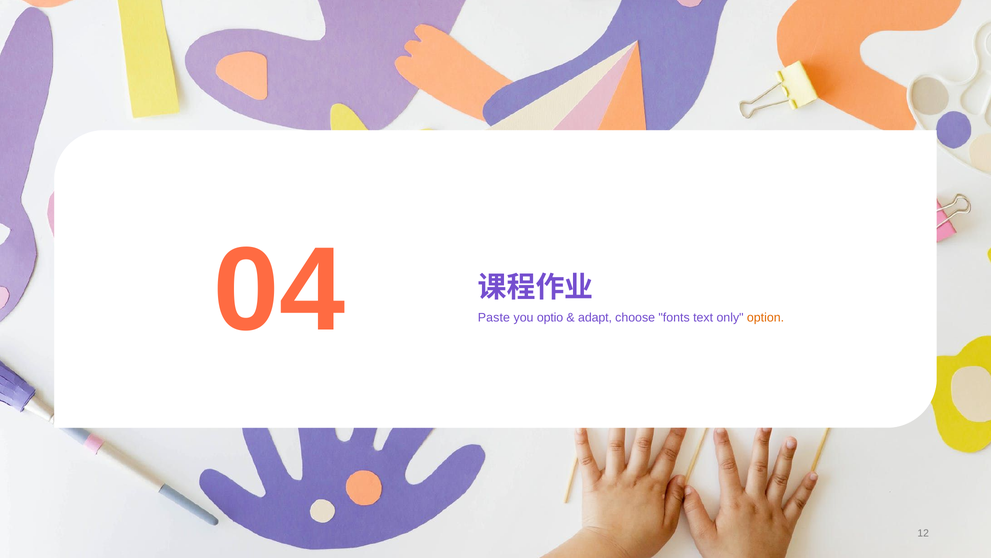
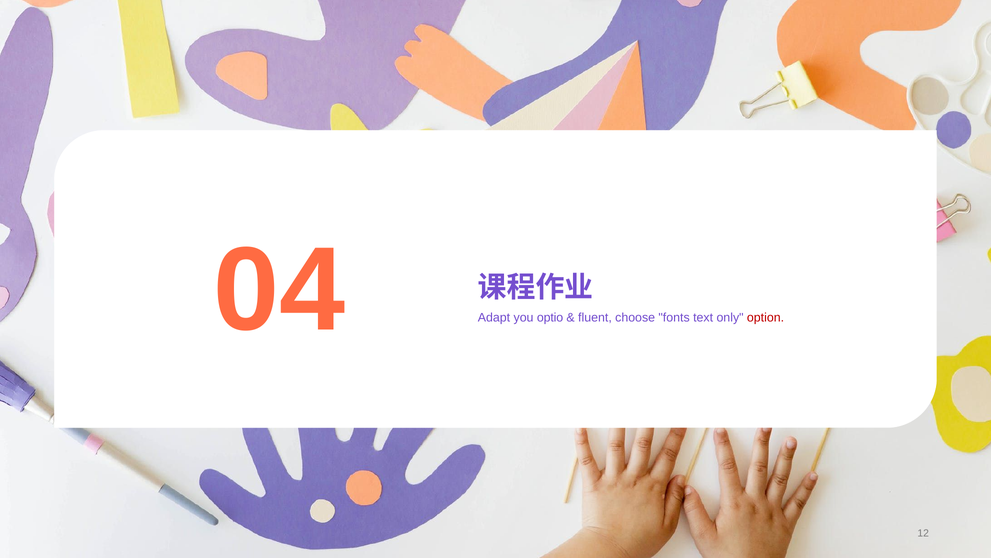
Paste: Paste -> Adapt (494, 317)
adapt: adapt -> fluent (595, 317)
option colour: orange -> red (766, 317)
